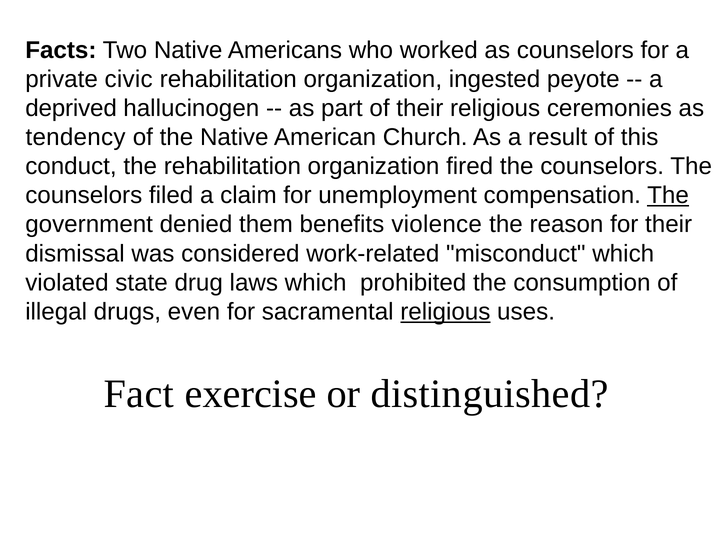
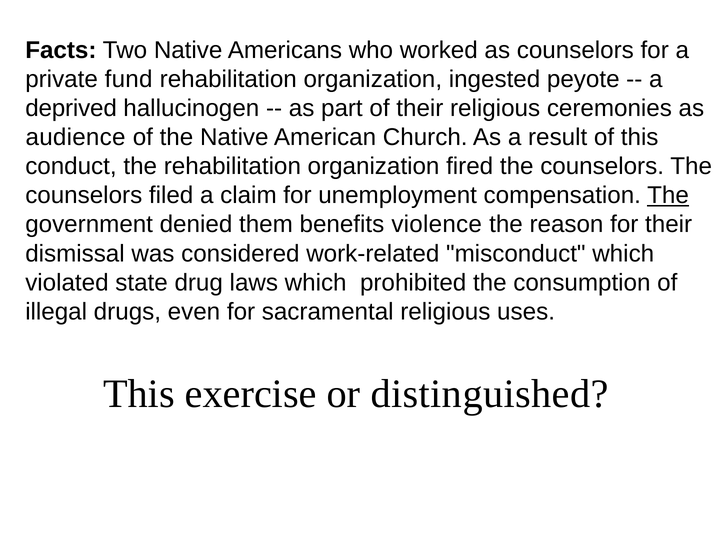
civic: civic -> fund (129, 79)
tendency: tendency -> audience (76, 137)
religious underline: present -> none (445, 311)
Fact: Fact -> This (139, 393)
